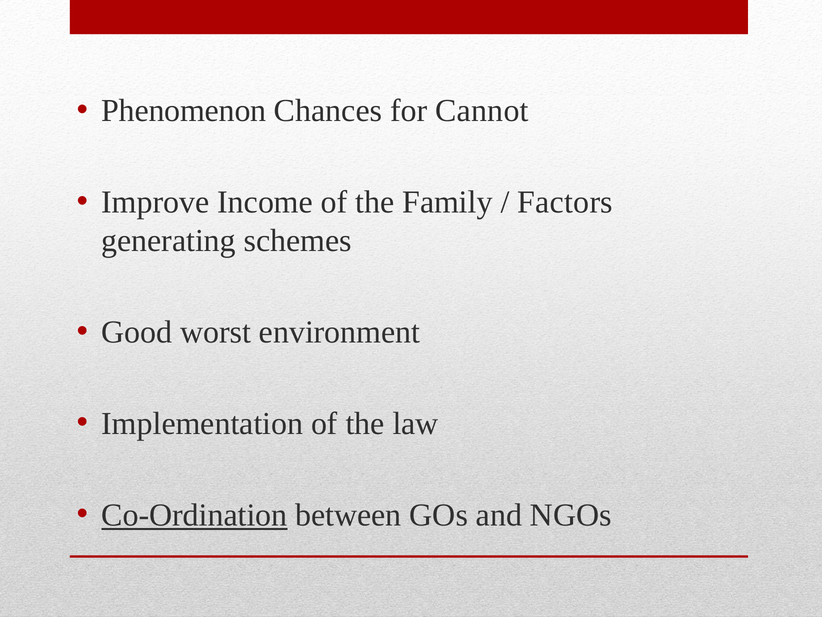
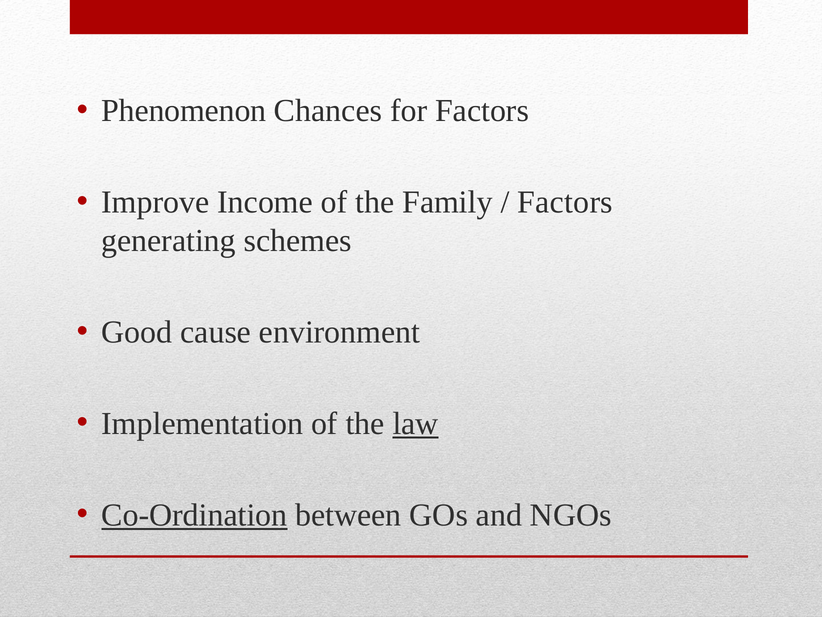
for Cannot: Cannot -> Factors (482, 111)
worst: worst -> cause (216, 332)
law underline: none -> present (416, 423)
